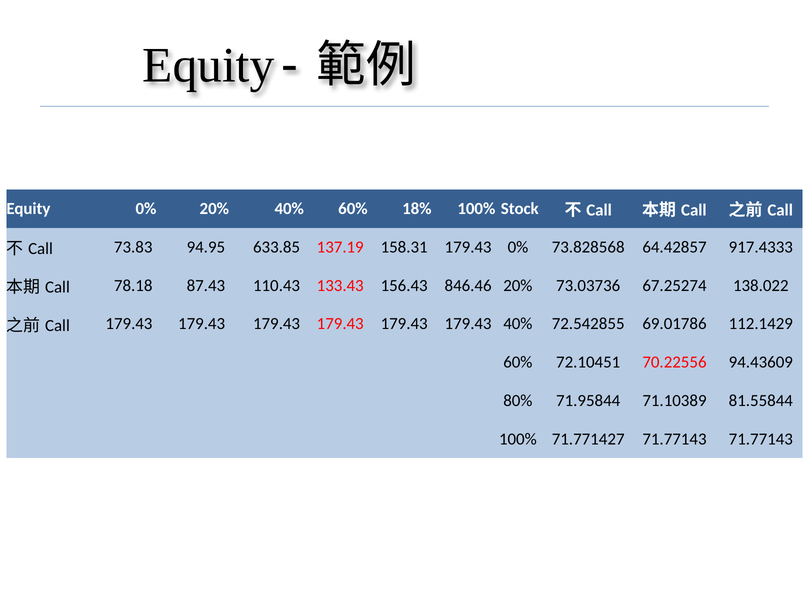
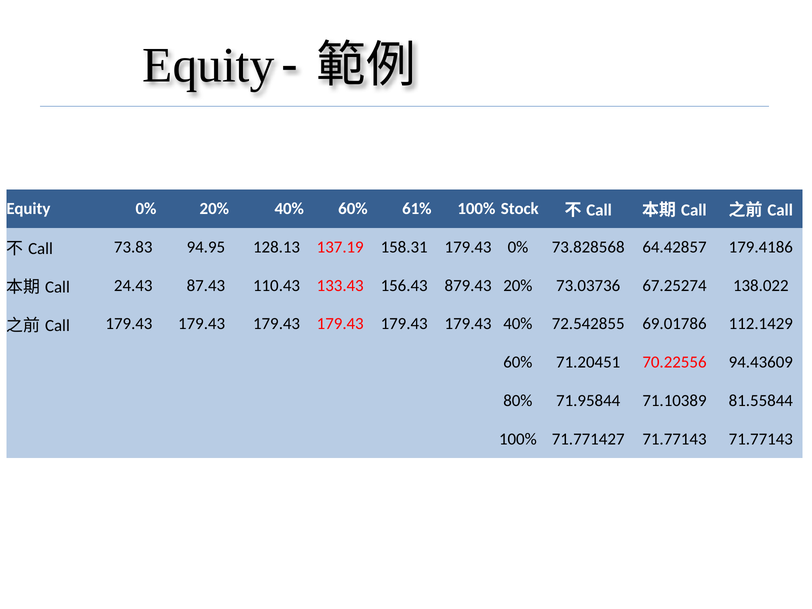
18%: 18% -> 61% (417, 209)
917.4333: 917.4333 -> 179.4186 (761, 247)
633.85: 633.85 -> 128.13 (277, 247)
78.18: 78.18 -> 24.43 (133, 285)
846.46: 846.46 -> 879.43 (468, 285)
72.10451: 72.10451 -> 71.20451 (588, 362)
